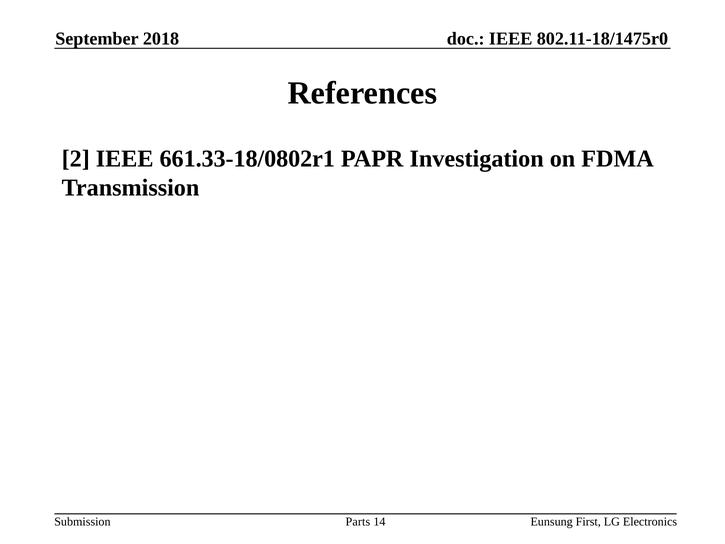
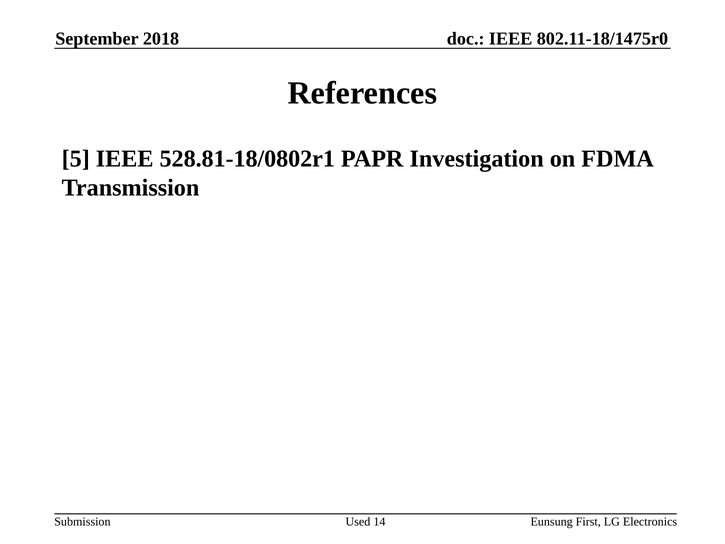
2: 2 -> 5 (76, 159)
661.33-18/0802r1: 661.33-18/0802r1 -> 528.81-18/0802r1 (247, 159)
Parts: Parts -> Used (358, 521)
